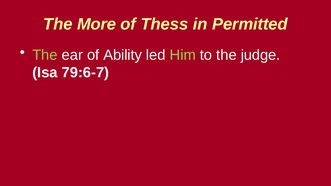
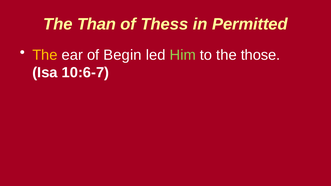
More: More -> Than (97, 24)
The colour: light green -> yellow (45, 55)
Ability: Ability -> Begin (123, 55)
judge: judge -> those (260, 55)
79:6-7: 79:6-7 -> 10:6-7 (85, 73)
